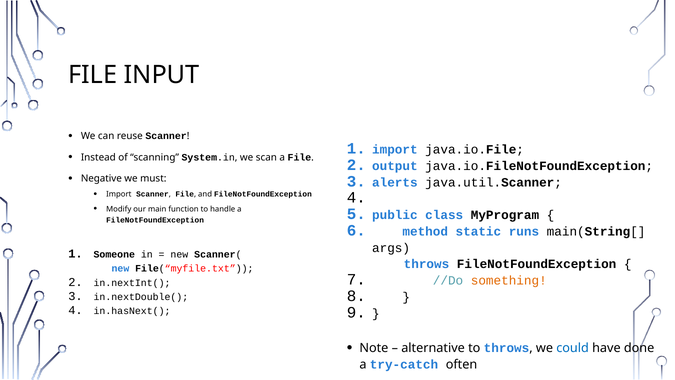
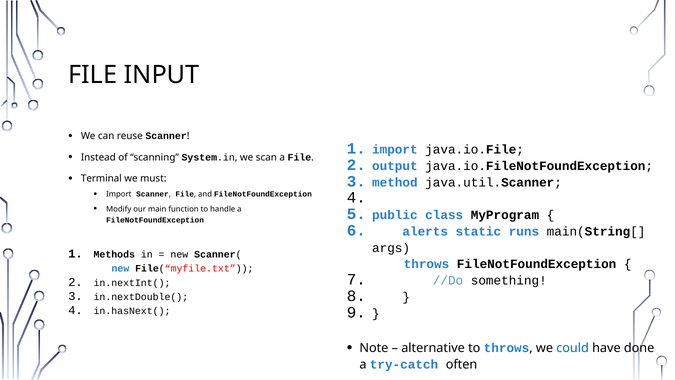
Negative: Negative -> Terminal (101, 178)
alerts: alerts -> method (395, 182)
method: method -> alerts (425, 231)
Someone: Someone -> Methods (114, 254)
something colour: orange -> black (509, 280)
